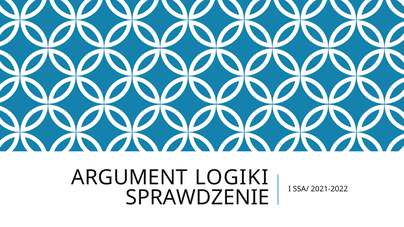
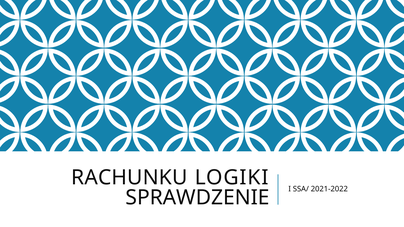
ARGUMENT: ARGUMENT -> RACHUNKU (129, 178)
